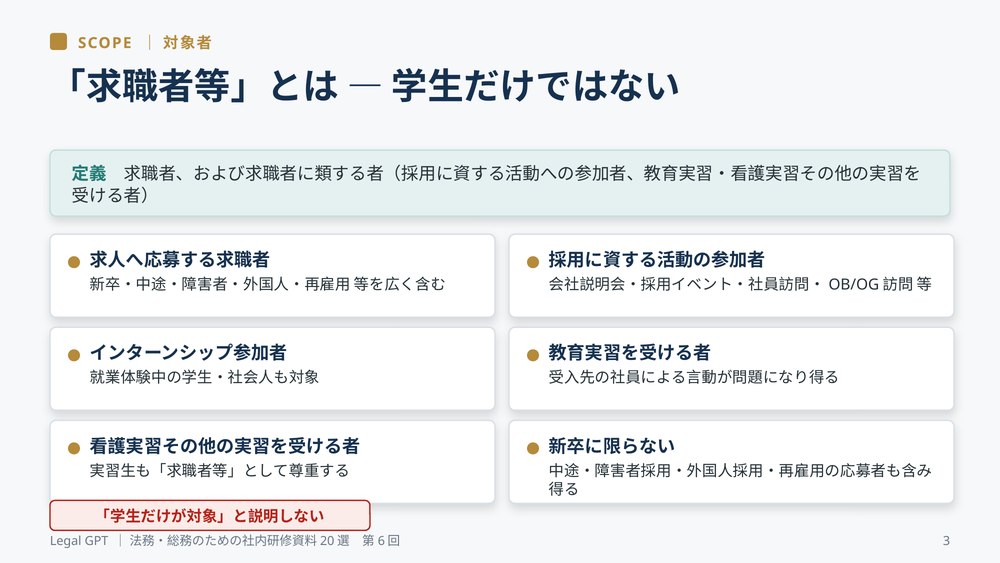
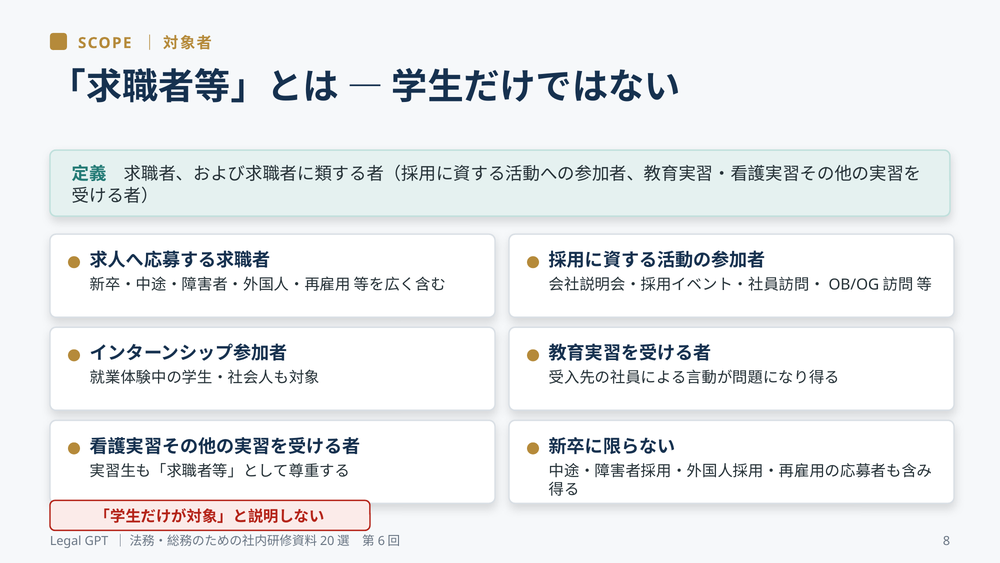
3: 3 -> 8 (947, 541)
